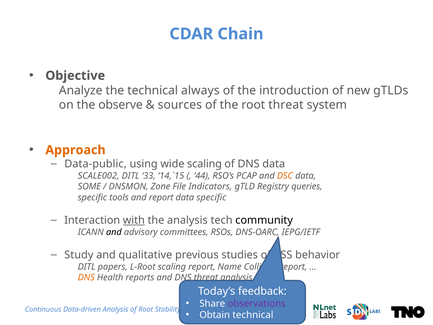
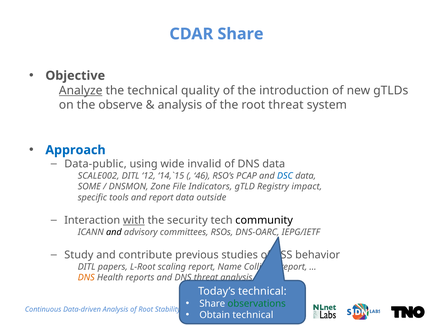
CDAR Chain: Chain -> Share (240, 34)
Analyze underline: none -> present (81, 90)
always: always -> quality (200, 90)
sources: sources -> analysis (180, 105)
Approach colour: orange -> blue (75, 150)
wide scaling: scaling -> invalid (204, 164)
33: 33 -> 12 (149, 176)
44: 44 -> 46 (202, 176)
DSC colour: orange -> blue (285, 176)
queries: queries -> impact (307, 186)
data specific: specific -> outside (211, 197)
the analysis: analysis -> security (187, 220)
qualitative: qualitative -> contribute (145, 255)
Today’s feedback: feedback -> technical (262, 291)
observations colour: purple -> green (257, 303)
